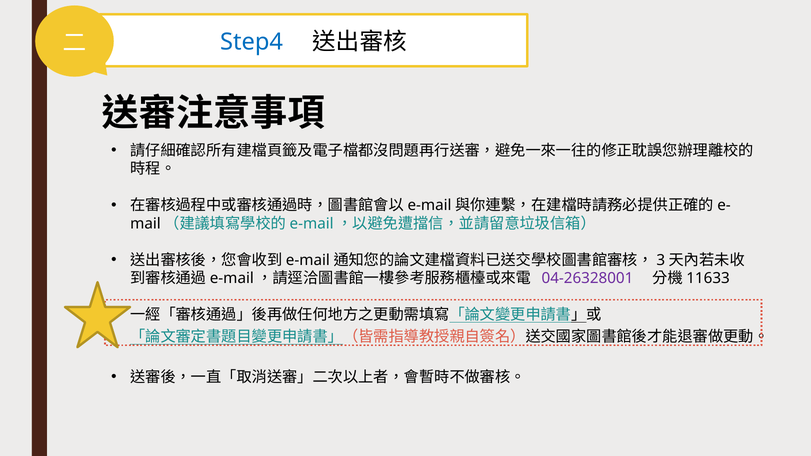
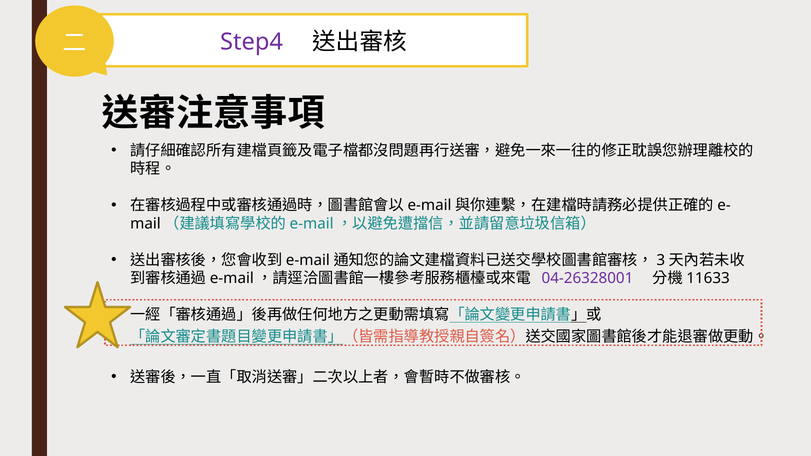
Step4 colour: blue -> purple (252, 42)
